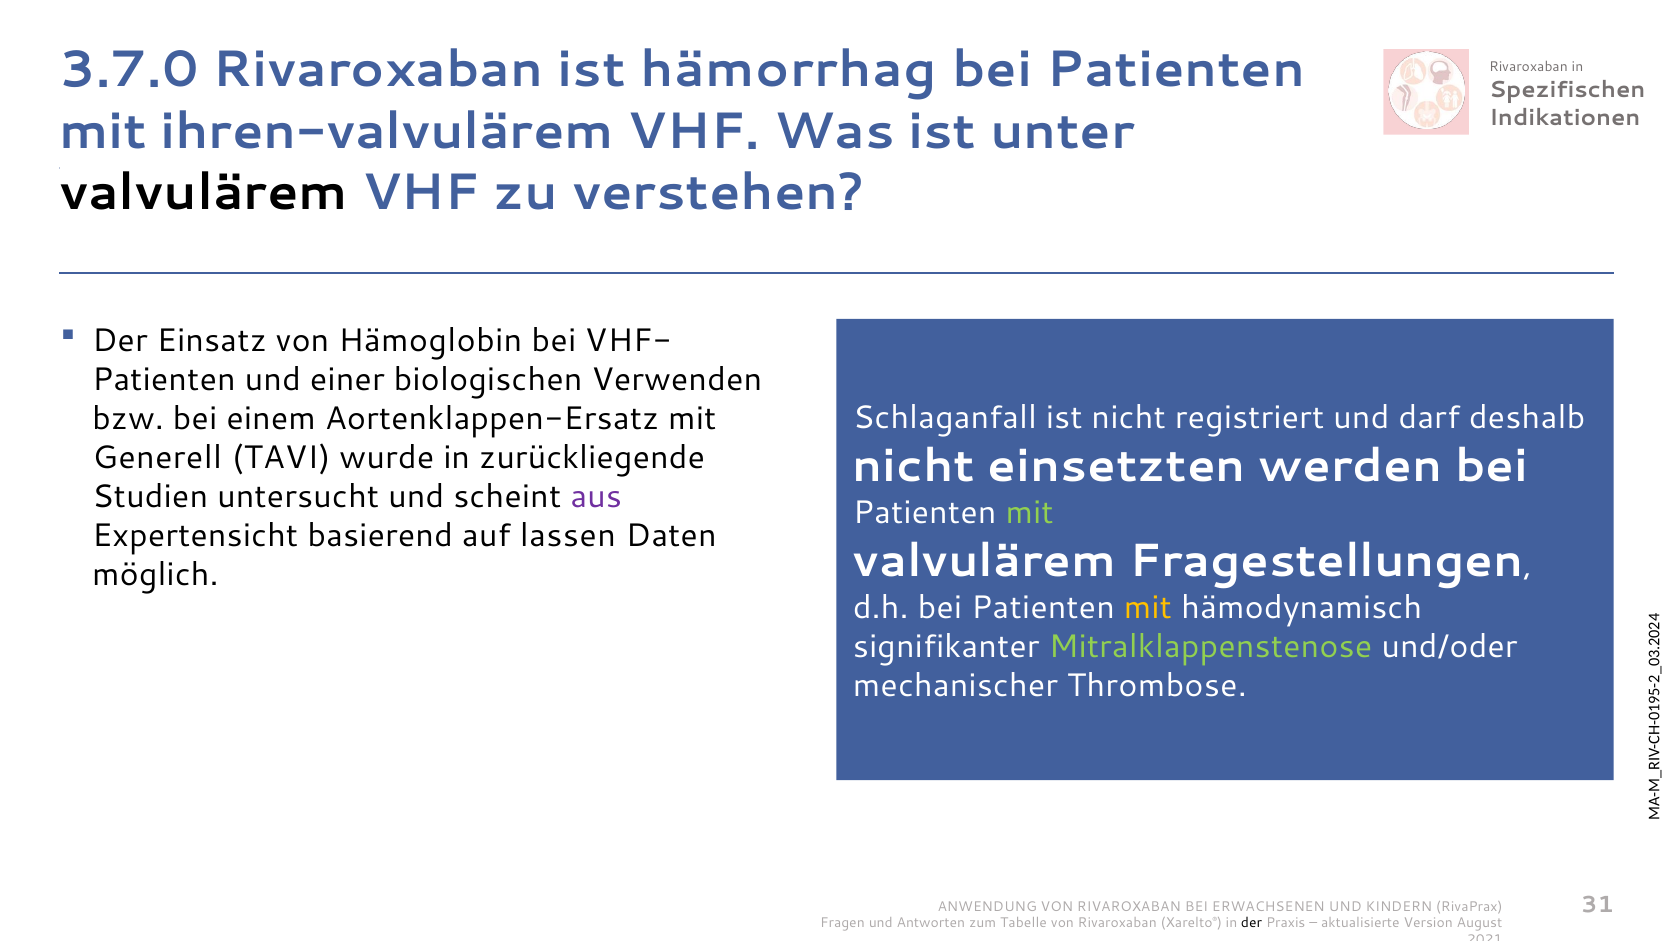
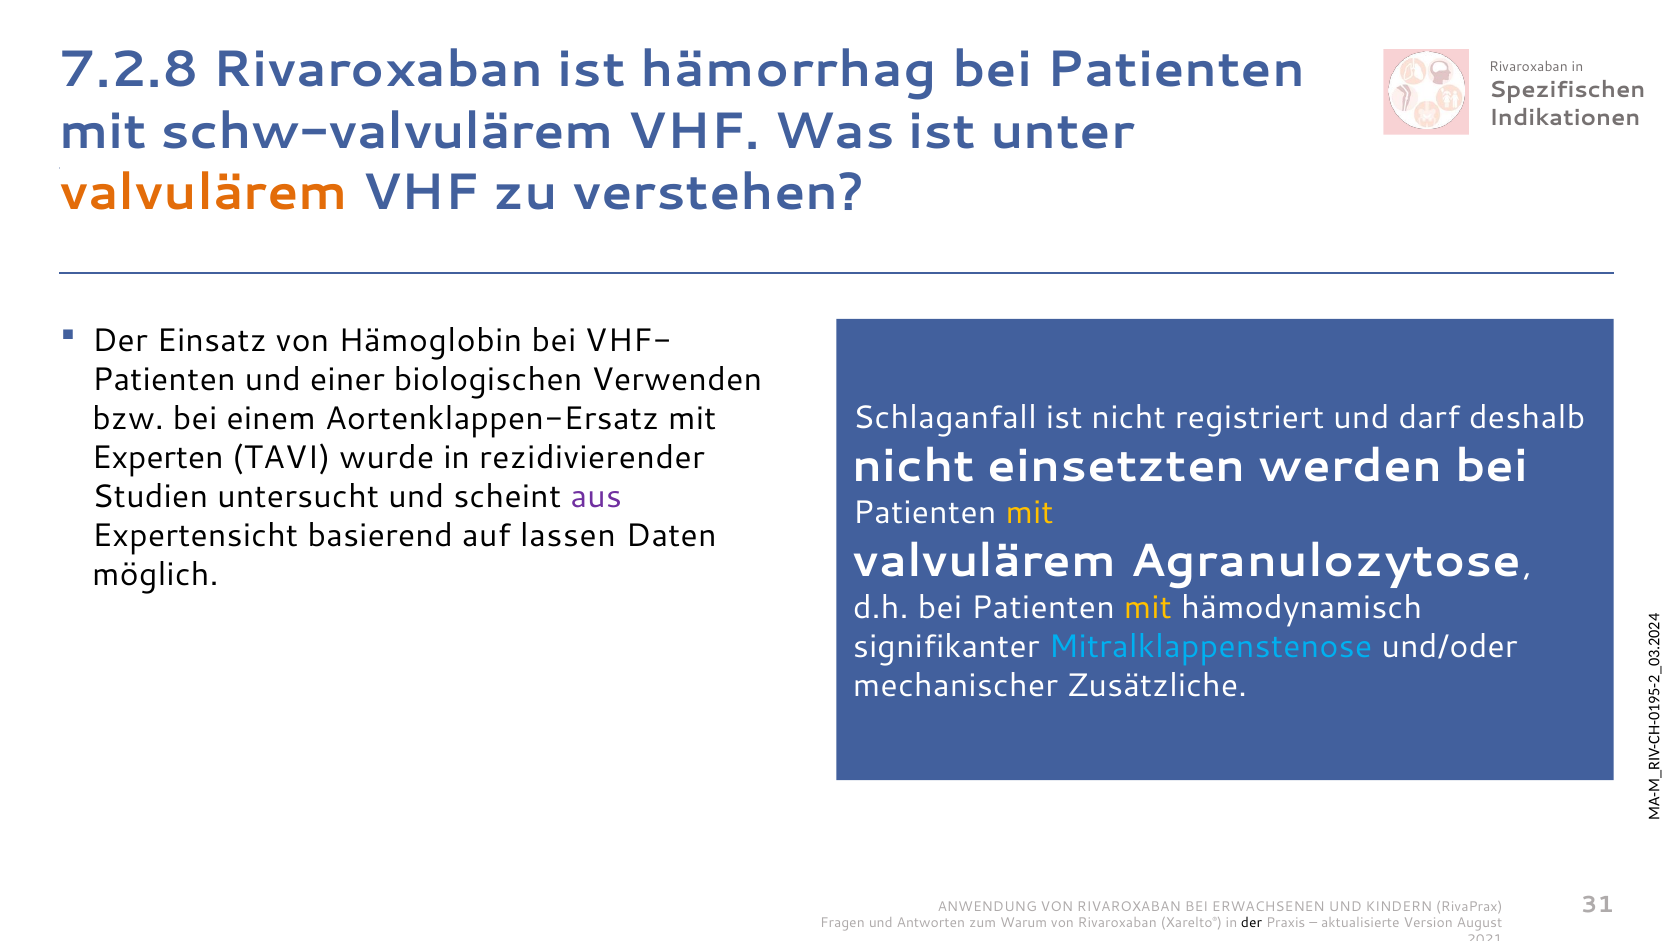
3.7.0: 3.7.0 -> 7.2.8 (129, 70)
ihren-valvulärem: ihren-valvulärem -> schw-valvulärem (388, 131)
valvulärem colour: black -> orange (204, 193)
Generell: Generell -> Experten (158, 458)
zurückliegende: zurückliegende -> rezidivierender (592, 458)
mit colour: light green -> yellow (1030, 513)
Fragestellungen: Fragestellungen -> Agranulozytose (1326, 561)
Mitralklappenstenose colour: light green -> light blue (1211, 647)
Thrombose: Thrombose -> Zusätzliche (1157, 686)
Tabelle: Tabelle -> Warum (1024, 923)
